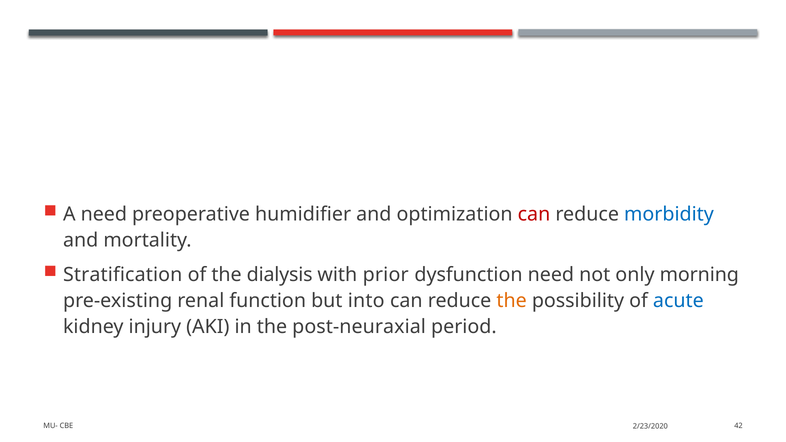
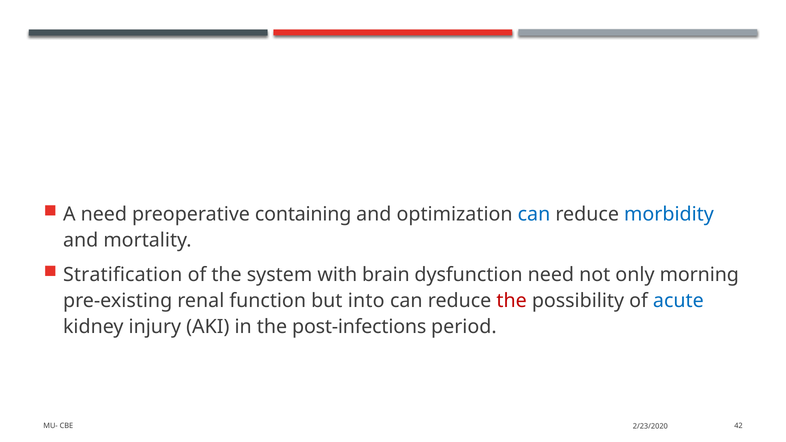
humidifier: humidifier -> containing (303, 214)
can colour: red -> blue (534, 214)
dialysis: dialysis -> system (280, 275)
prior: prior -> brain (386, 275)
the colour: orange -> red (512, 301)
post-neuraxial: post-neuraxial -> post-infections (359, 327)
